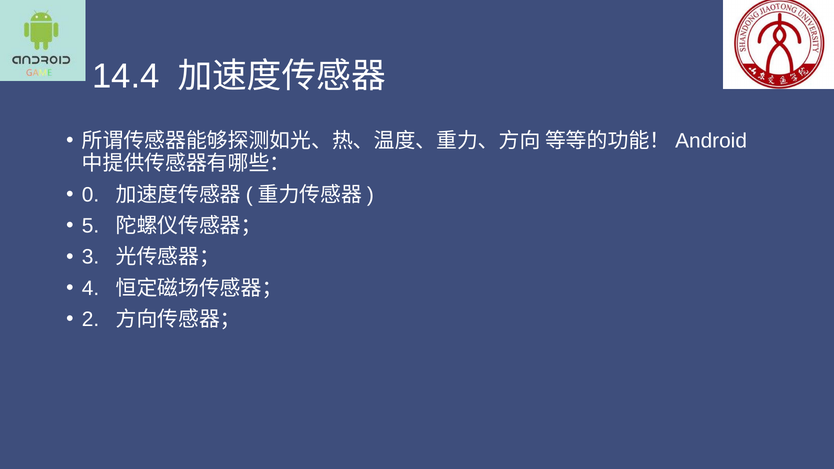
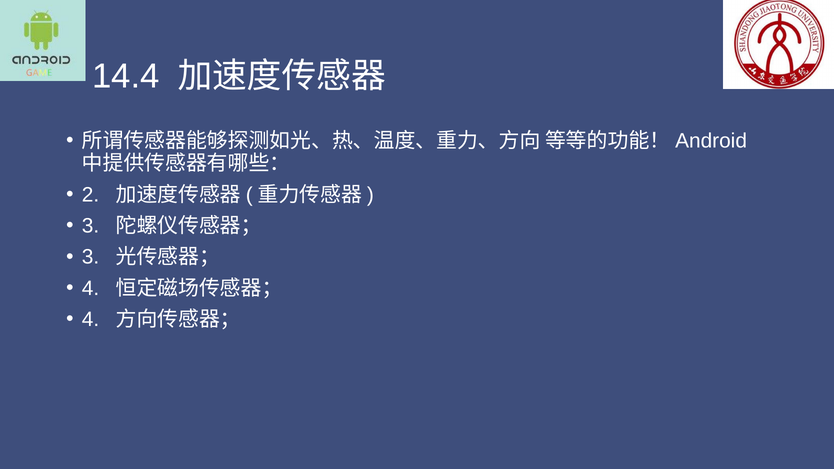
0: 0 -> 2 (90, 195)
5: 5 -> 3 (90, 226)
2: 2 -> 4 (90, 319)
